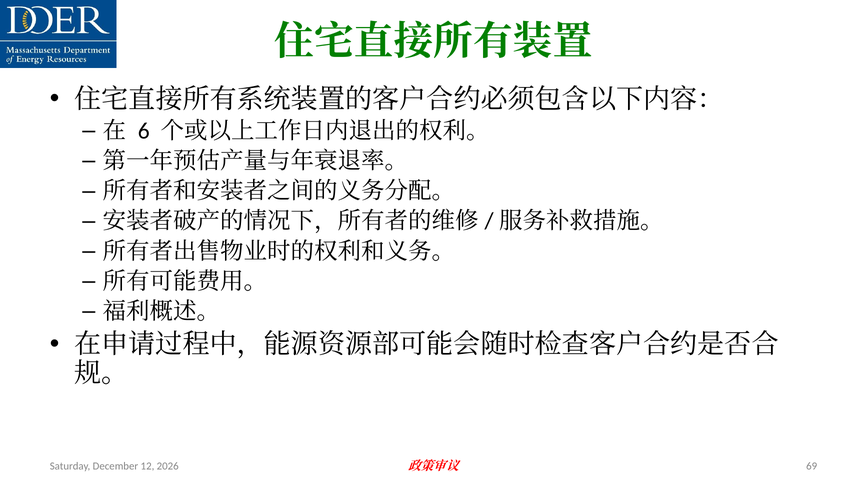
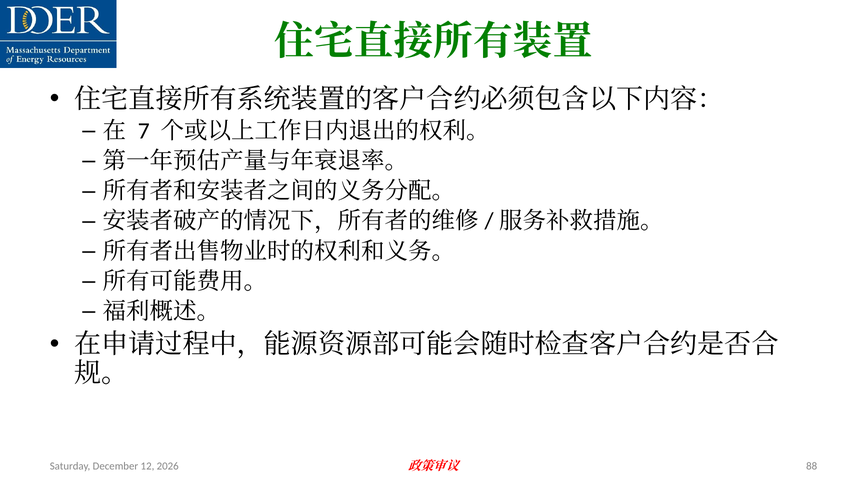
6: 6 -> 7 (144, 131)
69: 69 -> 88 (812, 466)
